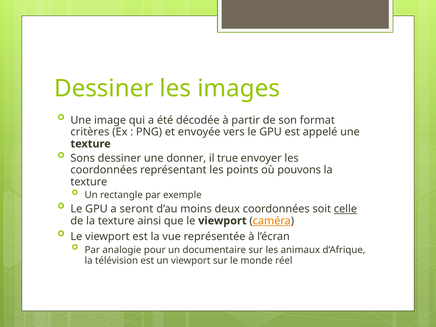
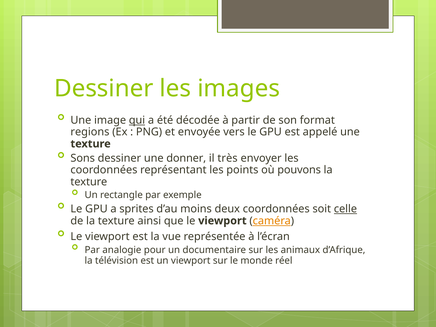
qui underline: none -> present (137, 120)
critères: critères -> regions (90, 132)
true: true -> très (228, 158)
seront: seront -> sprites (137, 209)
